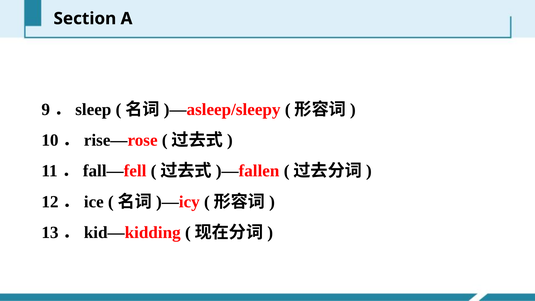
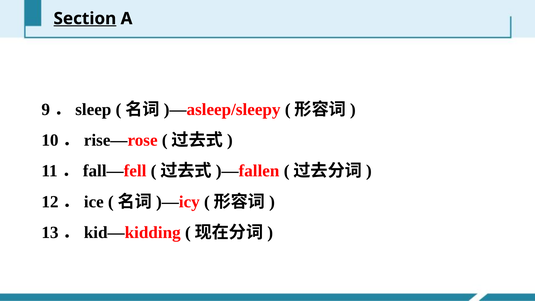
Section underline: none -> present (85, 19)
